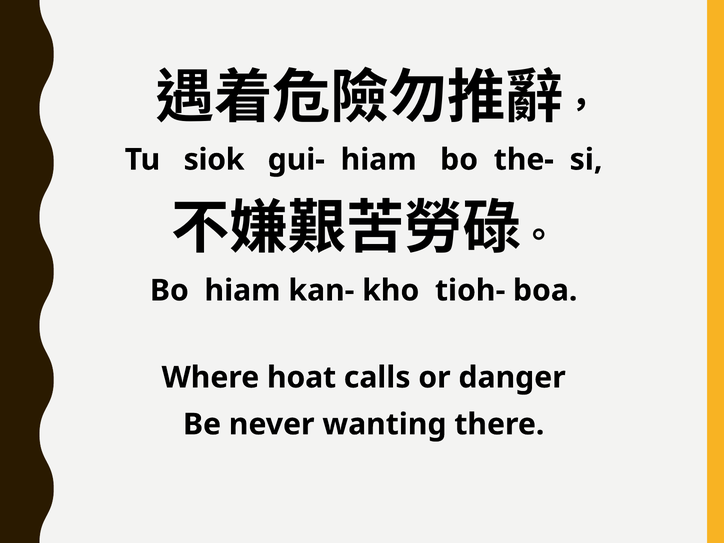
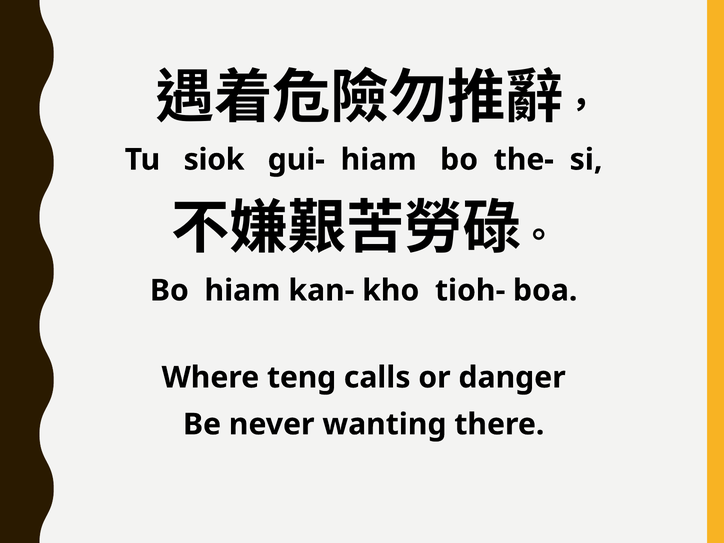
hoat: hoat -> teng (302, 378)
